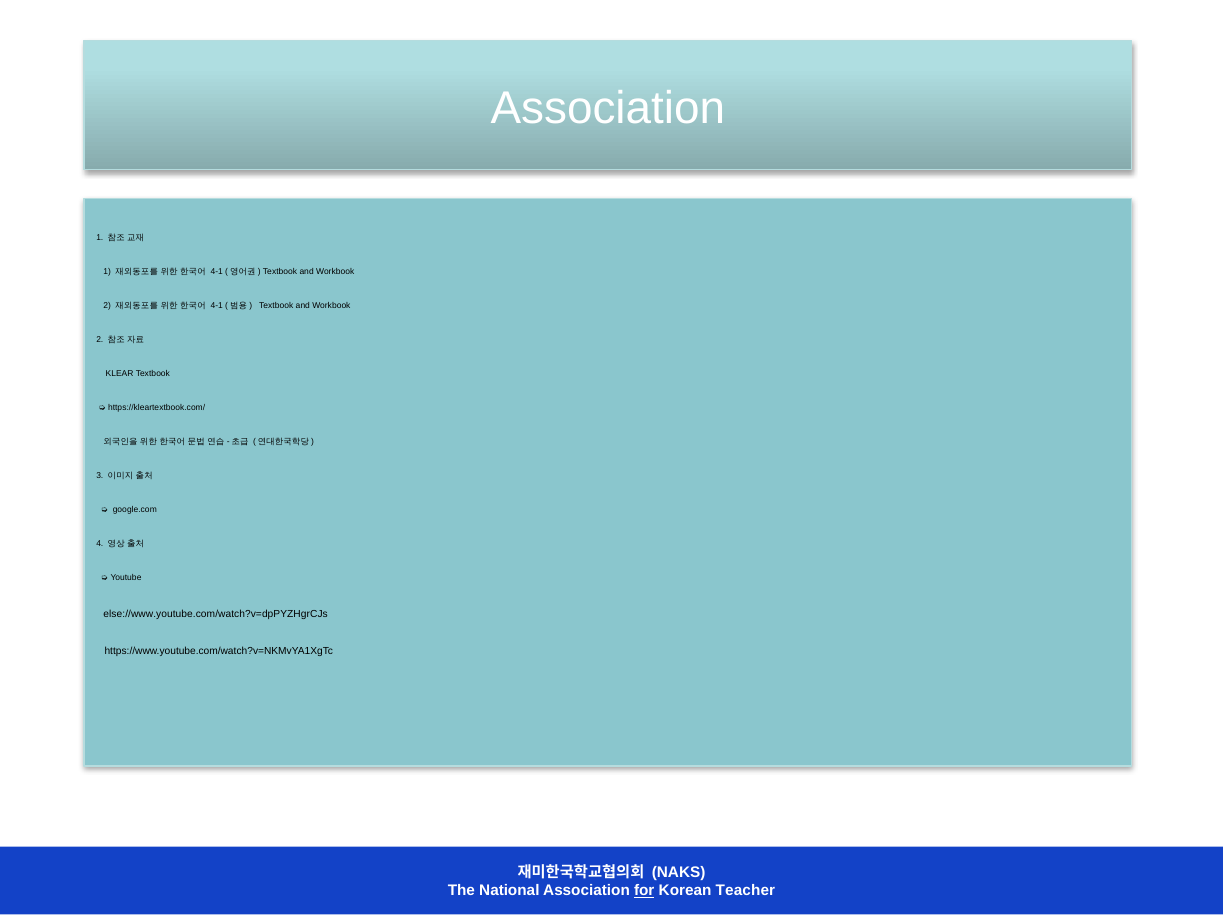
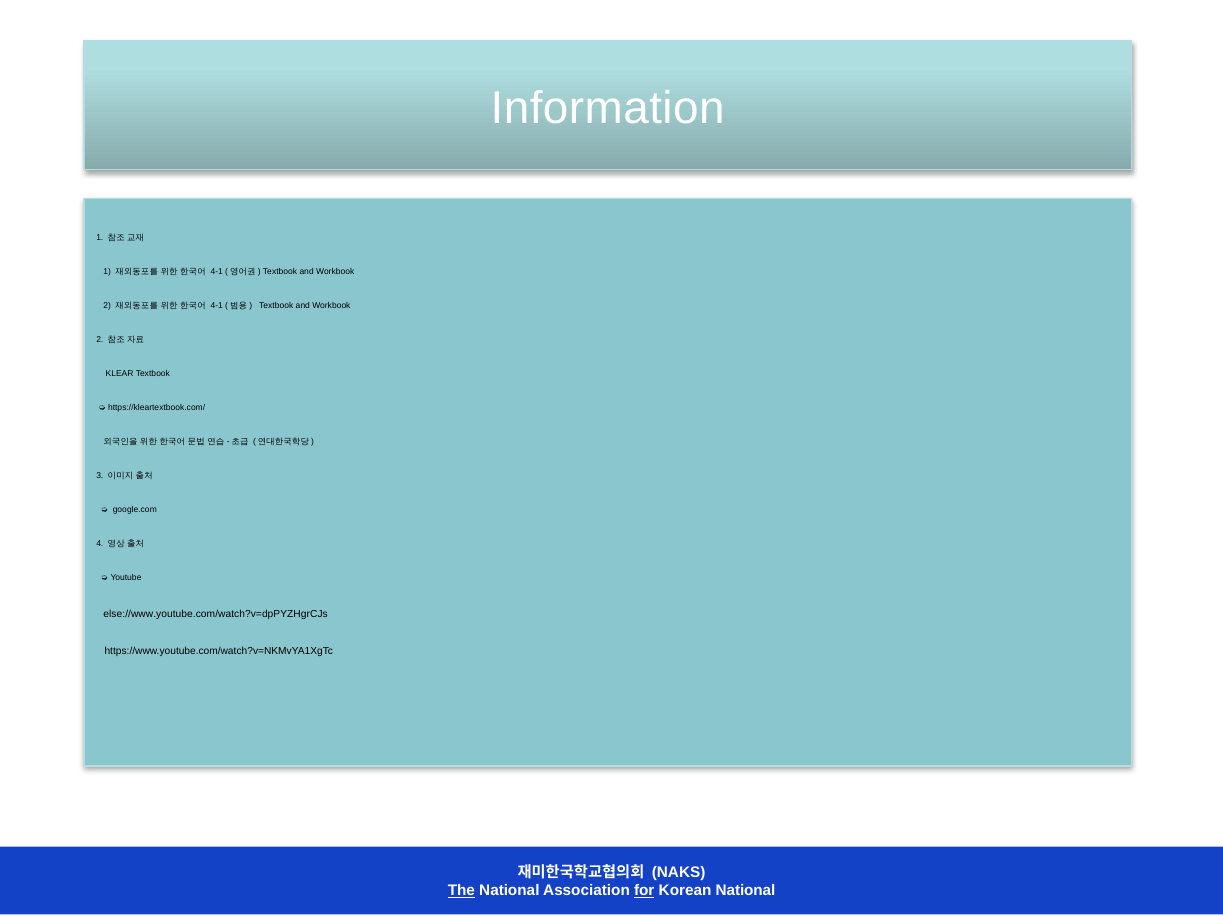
Association: Association -> Information (608, 108)
The underline: none -> present (461, 891)
Korean Teacher: Teacher -> National (746, 891)
